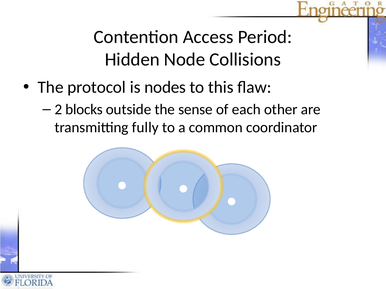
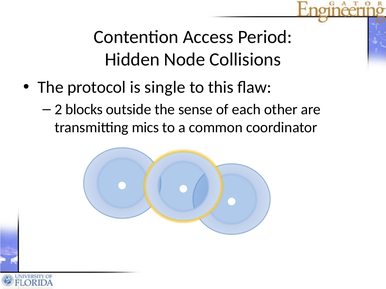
nodes: nodes -> single (165, 87)
fully: fully -> mics (145, 128)
